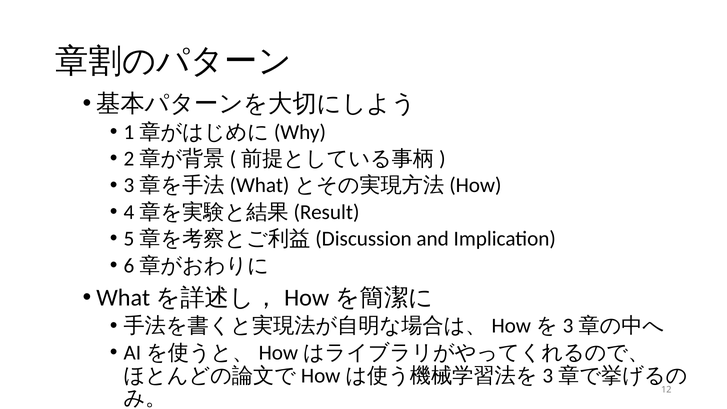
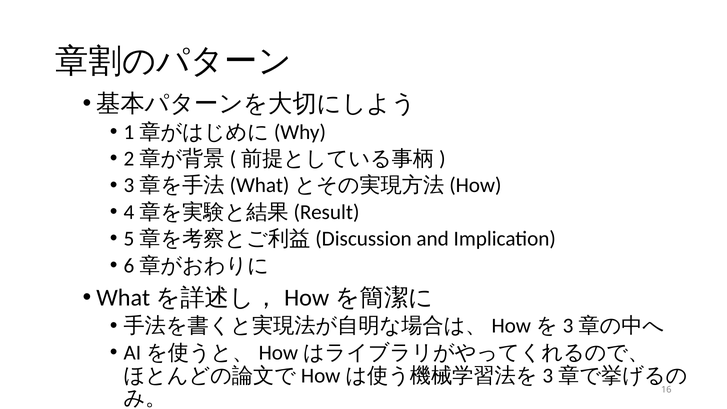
12: 12 -> 16 (666, 390)
